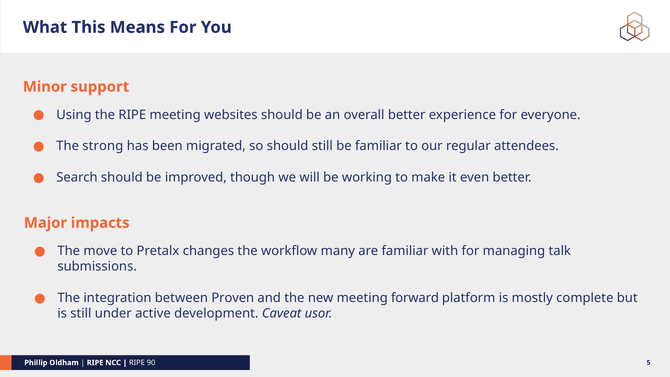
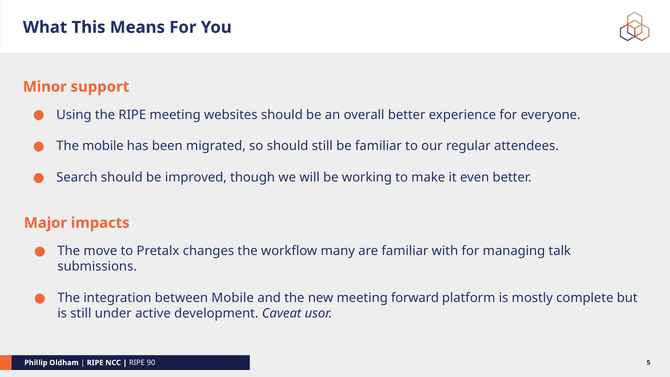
The strong: strong -> mobile (103, 146)
between Proven: Proven -> Mobile (233, 298)
